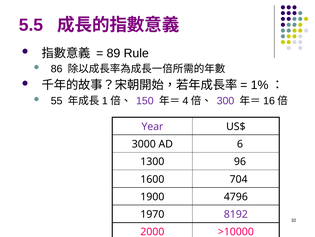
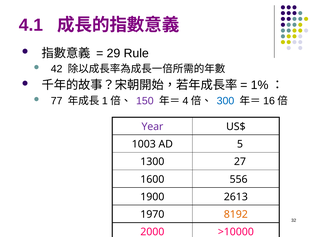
5.5: 5.5 -> 4.1 (31, 25)
89: 89 -> 29 (113, 53)
86: 86 -> 42 (57, 69)
55: 55 -> 77 (57, 101)
300 colour: purple -> blue (225, 101)
3000: 3000 -> 1003 (144, 144)
6: 6 -> 5 (240, 144)
96: 96 -> 27 (240, 161)
704: 704 -> 556 (239, 179)
4796: 4796 -> 2613 (236, 196)
8192 colour: purple -> orange (236, 214)
